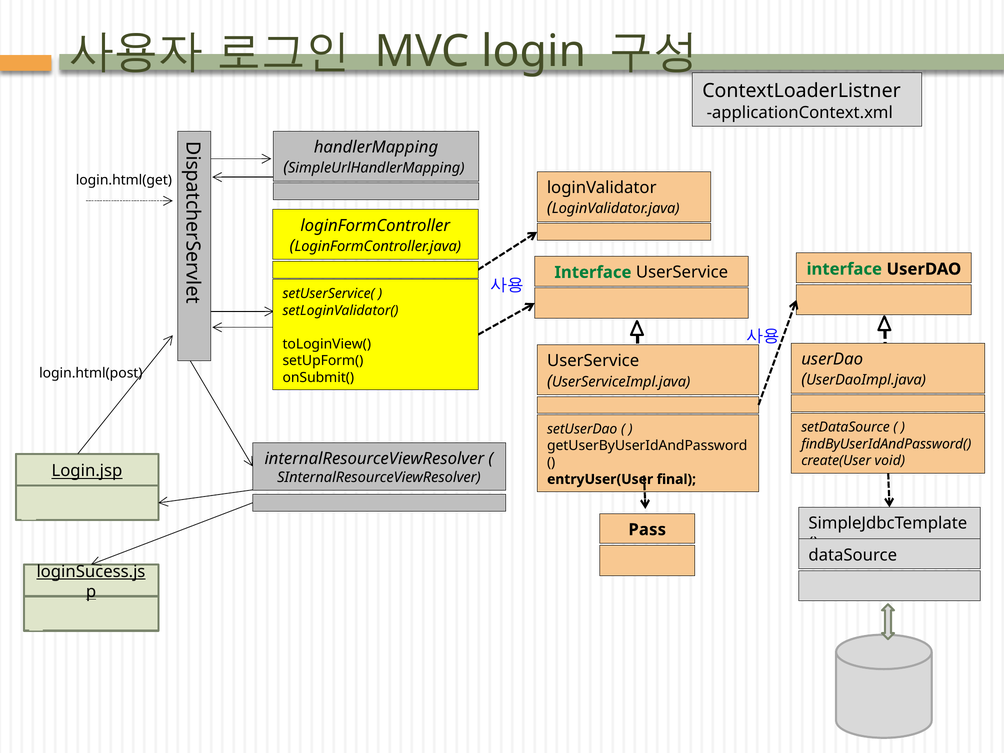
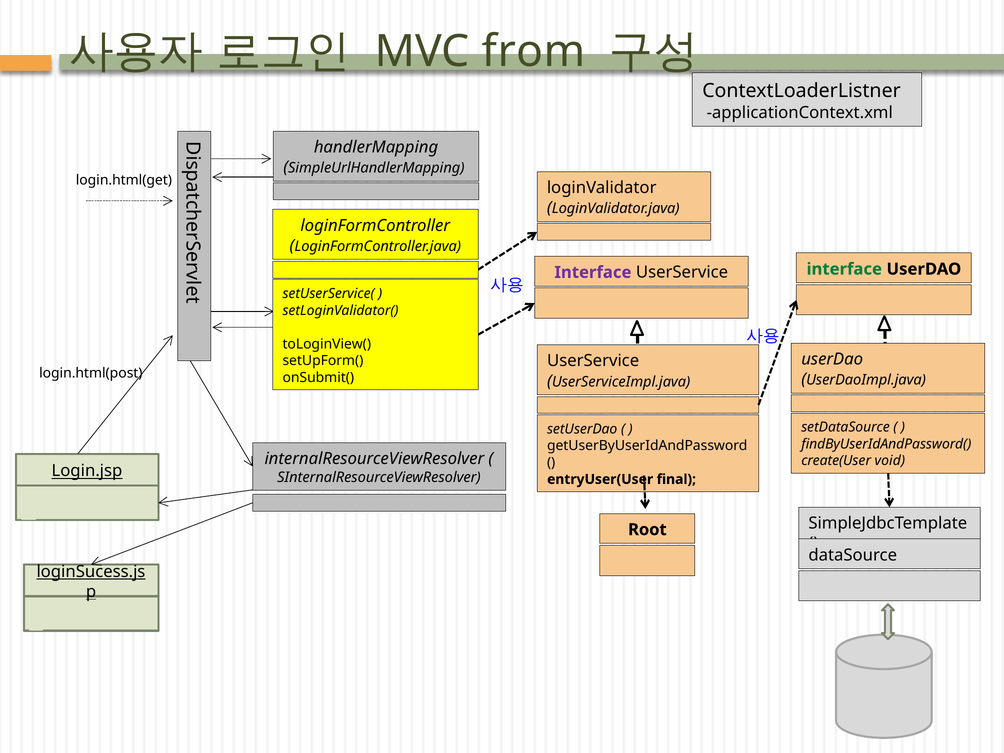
login: login -> from (534, 52)
Interface colour: green -> purple (593, 272)
Pass: Pass -> Root (647, 530)
